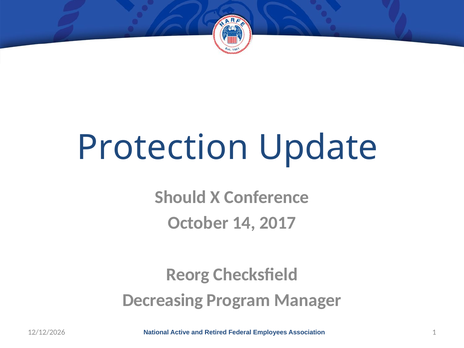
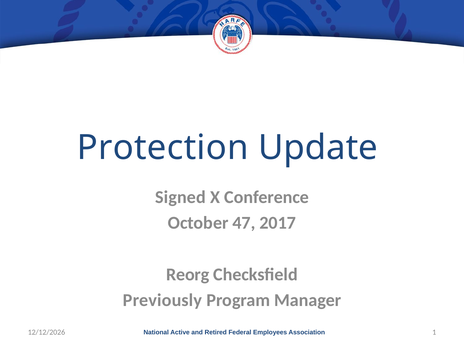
Should: Should -> Signed (180, 197)
14: 14 -> 47 (244, 223)
Decreasing: Decreasing -> Previously (163, 300)
